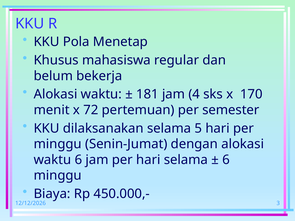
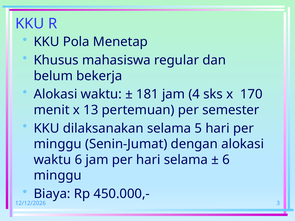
72: 72 -> 13 (91, 110)
